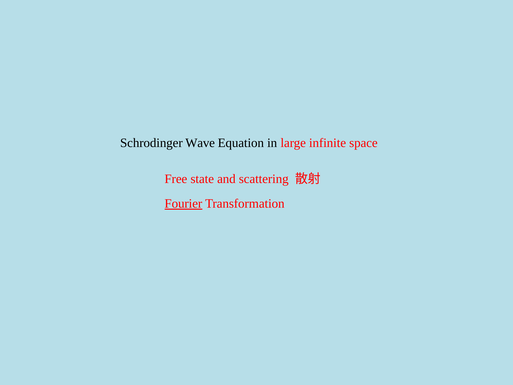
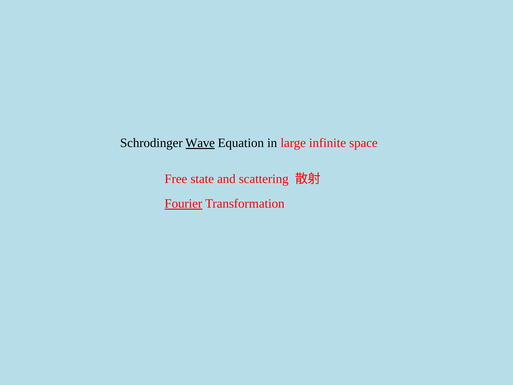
Wave underline: none -> present (200, 143)
